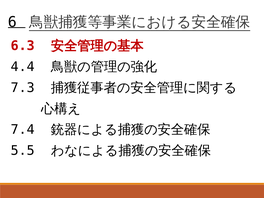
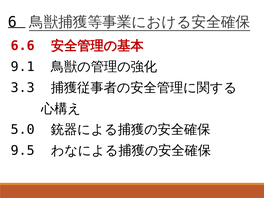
6.3: 6.3 -> 6.6 (23, 46)
4.4: 4.4 -> 9.1 (23, 67)
7.3: 7.3 -> 3.3 (23, 88)
7.4: 7.4 -> 5.0 (23, 130)
5.5: 5.5 -> 9.5 (23, 151)
